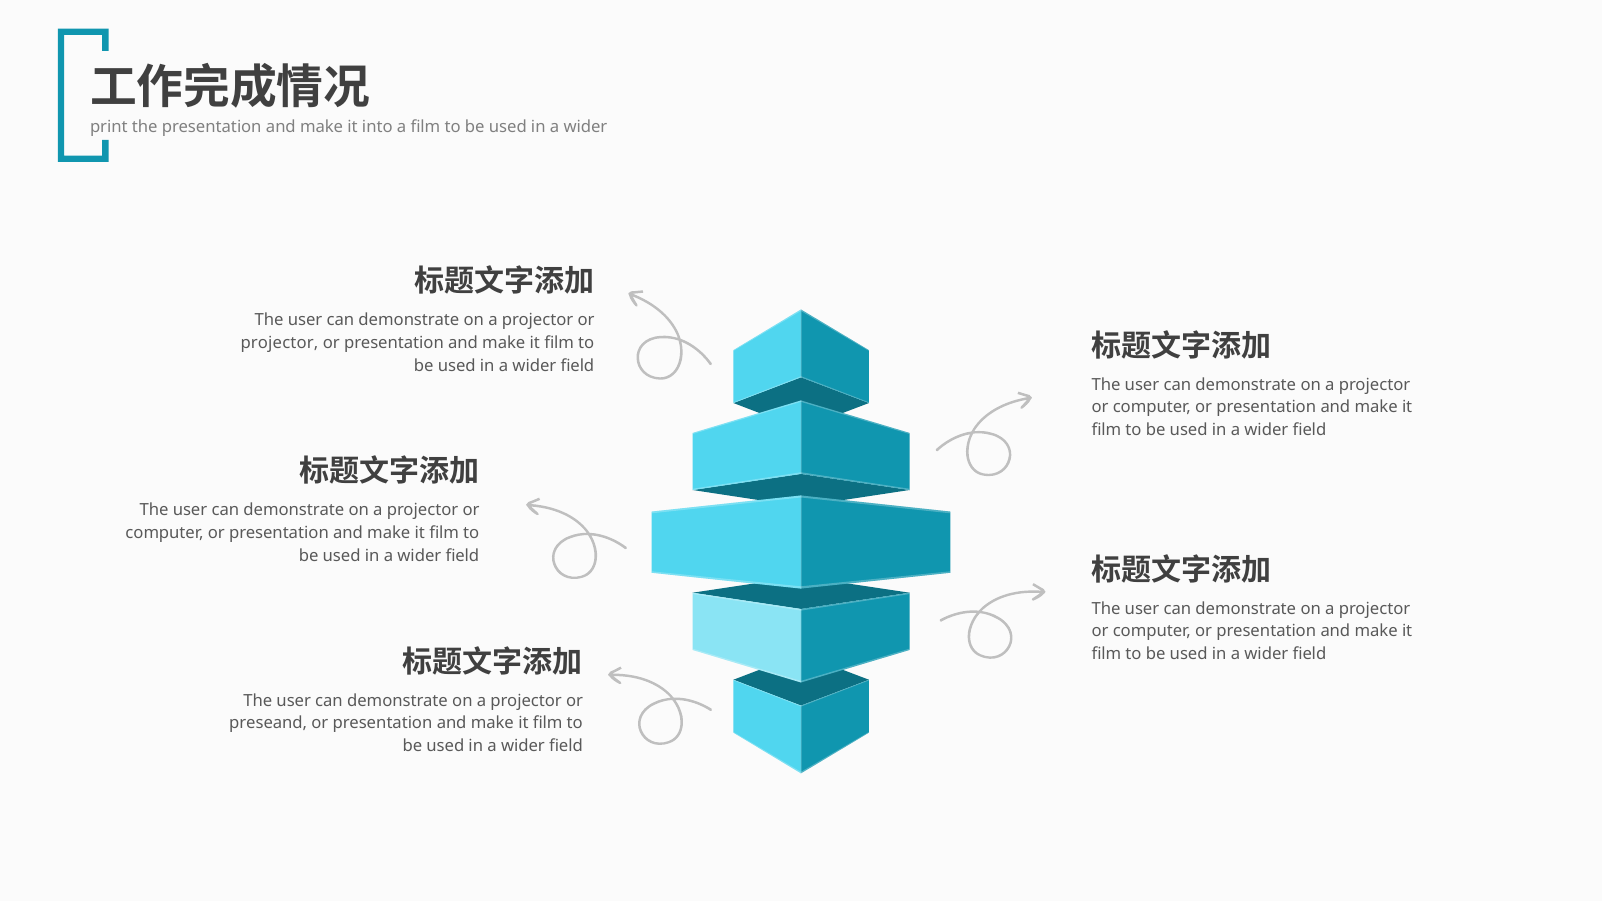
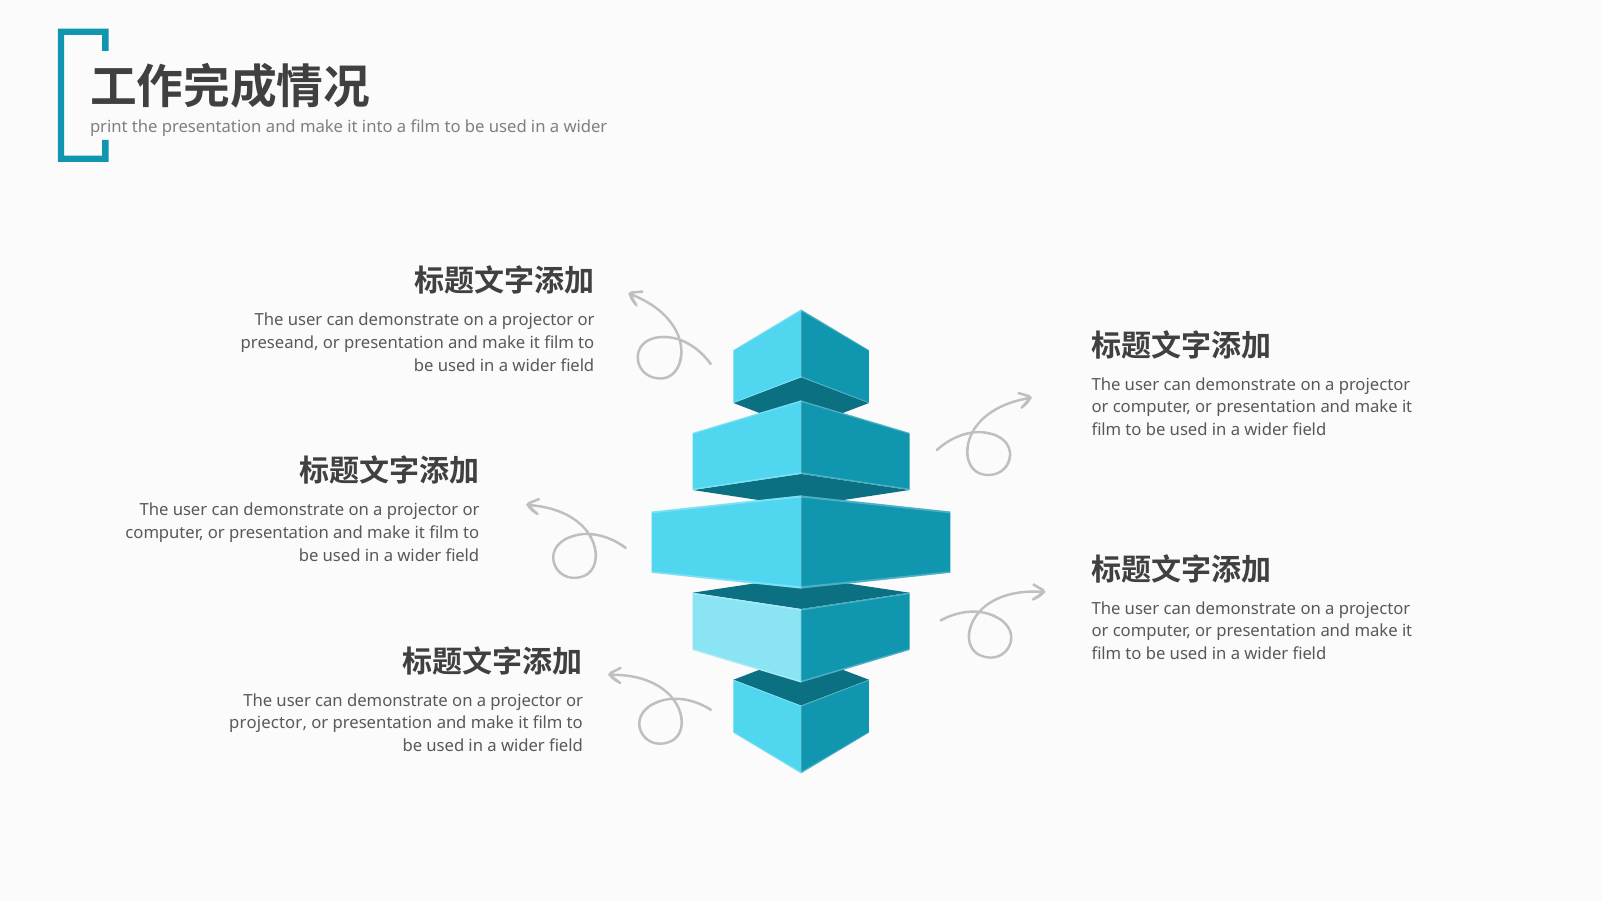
projector: projector -> preseand (280, 343)
preseand: preseand -> projector (268, 724)
